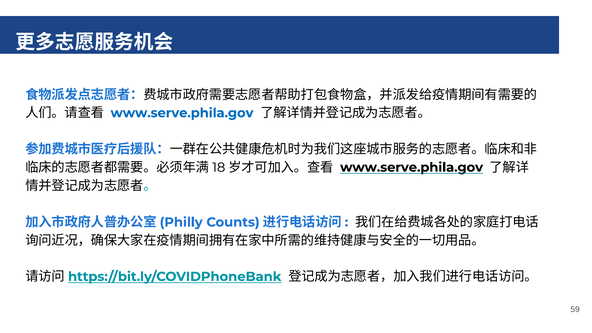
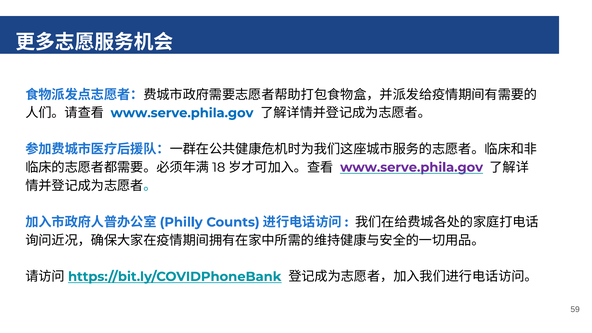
www.serve.phila.gov colour: black -> purple (412, 167)
